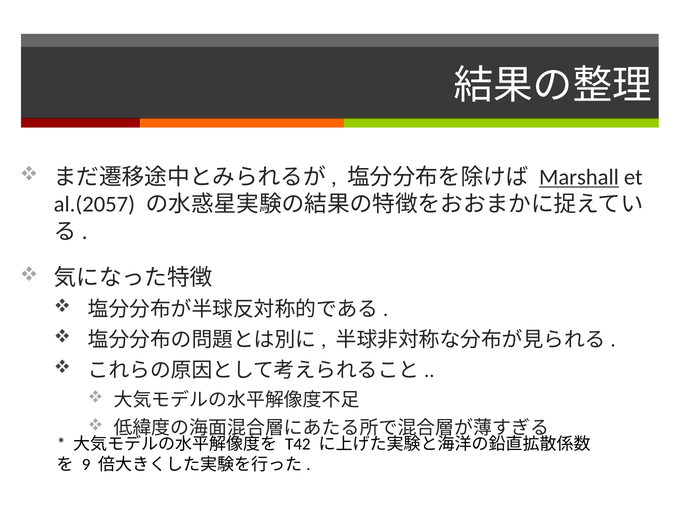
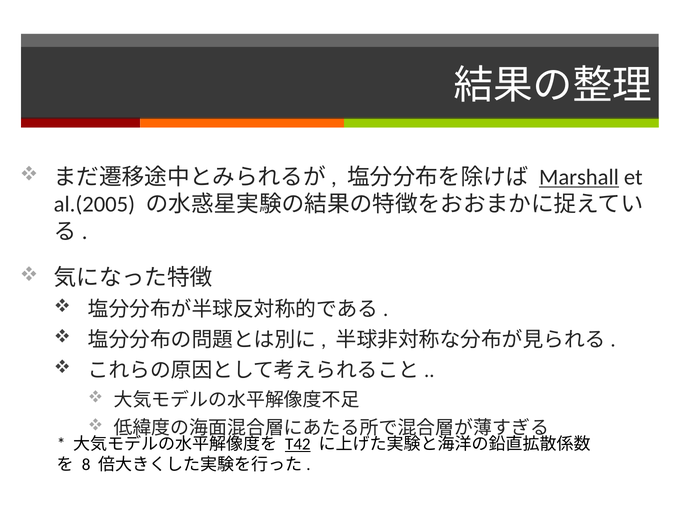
al.(2057: al.(2057 -> al.(2005 (94, 204)
T42 underline: none -> present (298, 444)
9: 9 -> 8 (86, 465)
